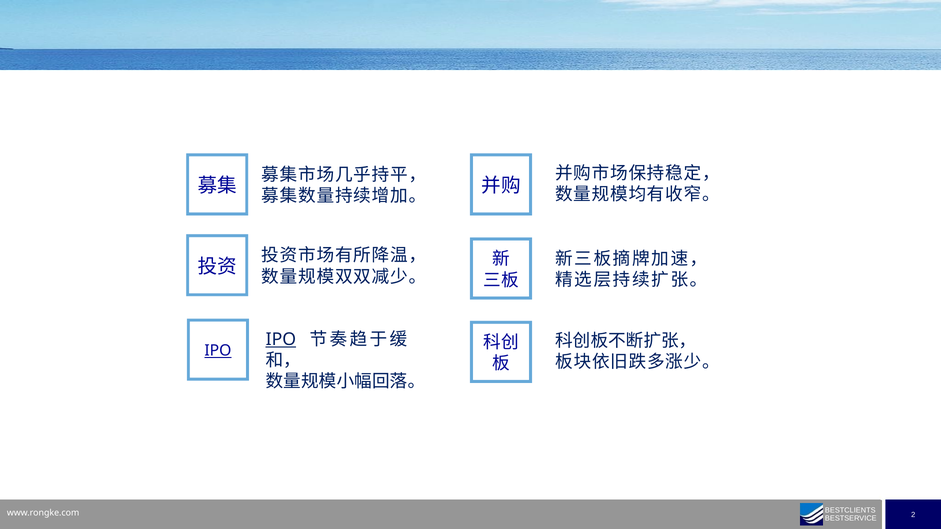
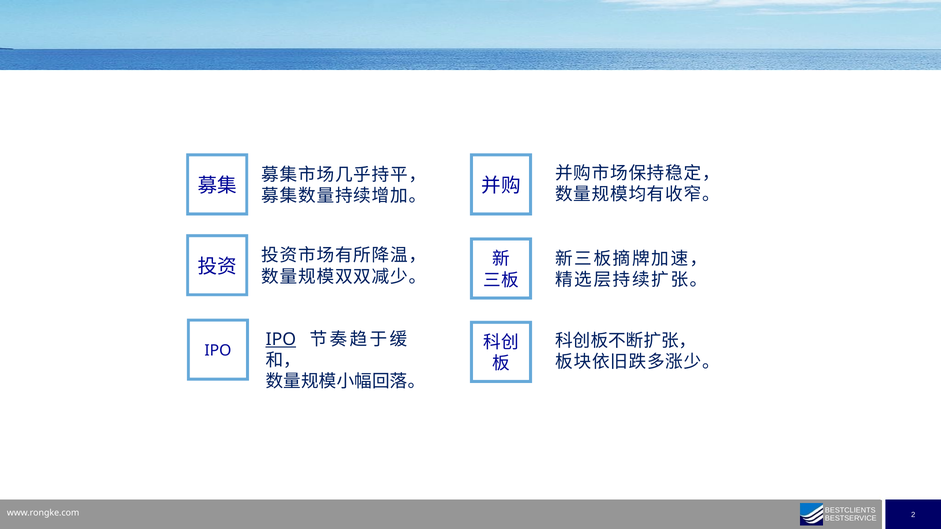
IPO underline: present -> none (218, 351)
